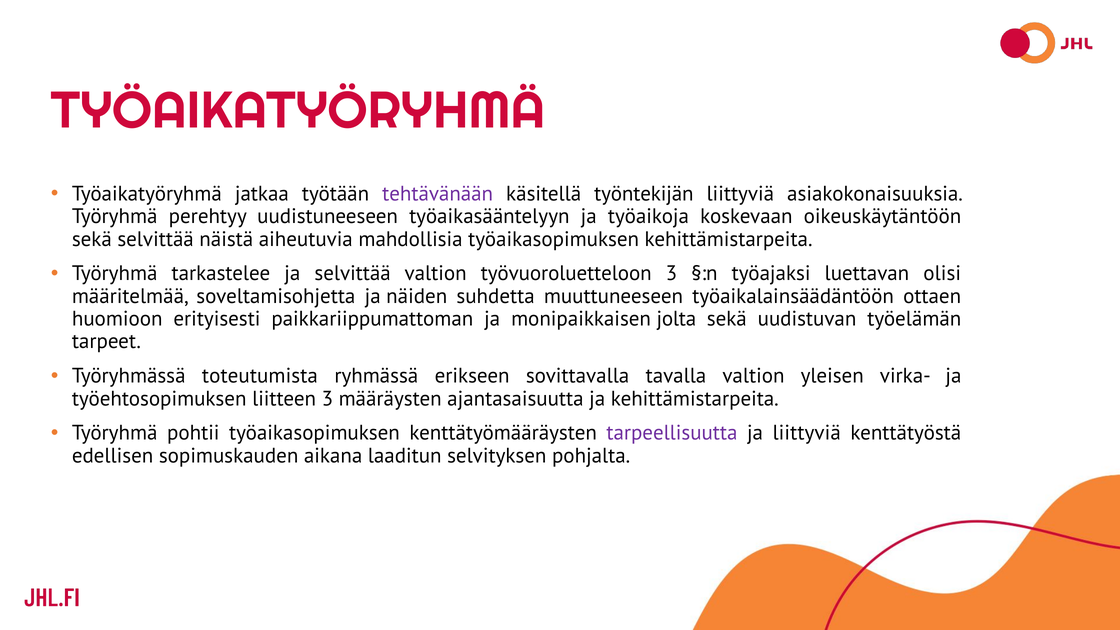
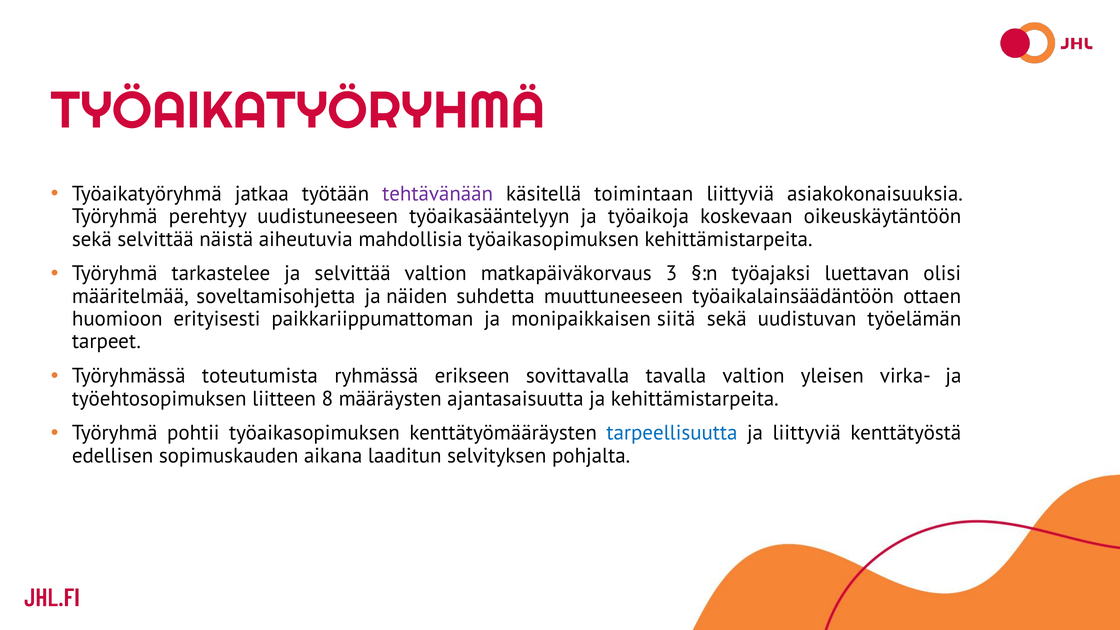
työntekijän: työntekijän -> toimintaan (644, 194)
työvuoroluetteloon: työvuoroluetteloon -> matkapäiväkorvaus (566, 273)
jolta: jolta -> siitä (676, 319)
liitteen 3: 3 -> 8 (327, 399)
tarpeellisuutta colour: purple -> blue (672, 433)
